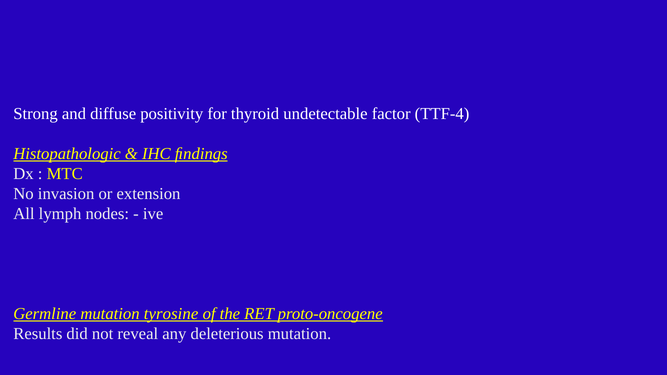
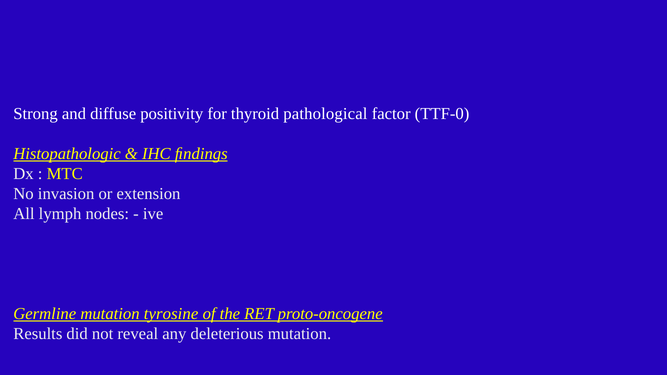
undetectable: undetectable -> pathological (325, 114)
TTF-4: TTF-4 -> TTF-0 (442, 114)
